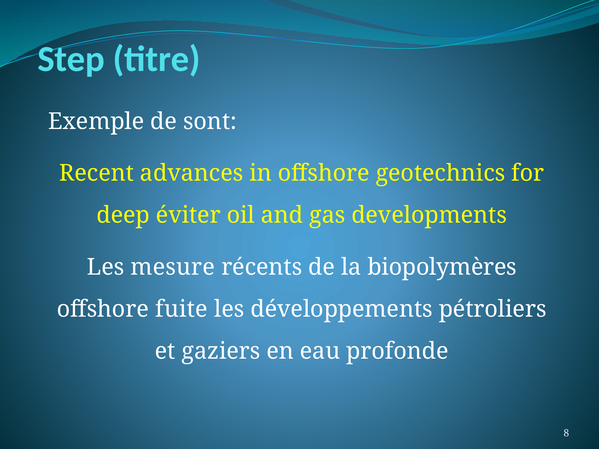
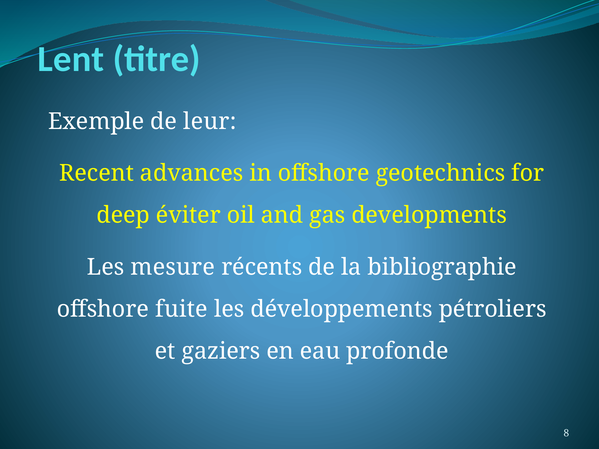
Step: Step -> Lent (71, 59)
sont: sont -> leur (210, 121)
biopolymères: biopolymères -> bibliographie (442, 267)
